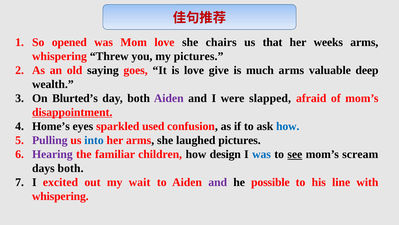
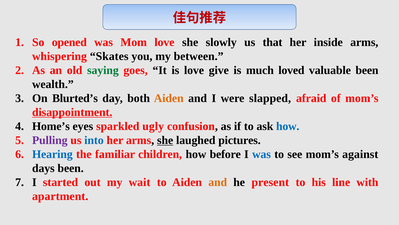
chairs: chairs -> slowly (221, 42)
weeks: weeks -> inside (328, 42)
Threw: Threw -> Skates (109, 56)
my pictures: pictures -> between (199, 56)
saying colour: black -> green (103, 70)
much arms: arms -> loved (291, 70)
valuable deep: deep -> been (367, 70)
Aiden colour: purple -> orange (169, 98)
used: used -> ugly (153, 126)
she underline: none -> present (165, 140)
Hearing colour: purple -> blue (52, 154)
design: design -> before (225, 154)
see underline: present -> none (295, 154)
scream: scream -> against (360, 154)
days both: both -> been (71, 168)
excited: excited -> started (60, 182)
and colour: purple -> orange (218, 182)
possible: possible -> present (270, 182)
whispering: whispering -> apartment (60, 196)
